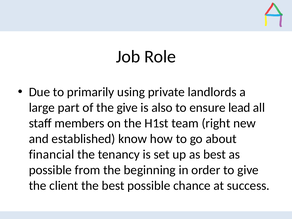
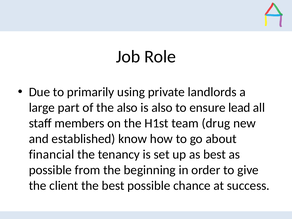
the give: give -> also (127, 108)
right: right -> drug (216, 123)
